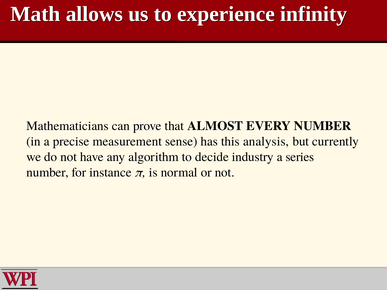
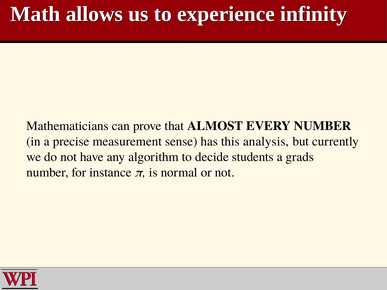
industry: industry -> students (253, 157)
series: series -> grads (300, 157)
